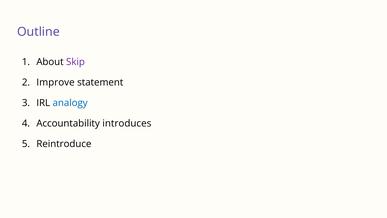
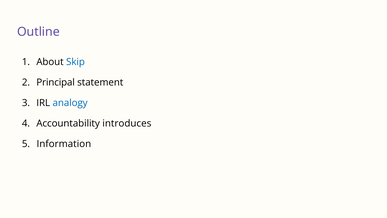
Skip colour: purple -> blue (75, 62)
Improve: Improve -> Principal (56, 82)
Reintroduce: Reintroduce -> Information (64, 144)
